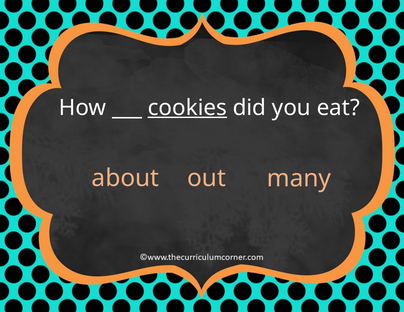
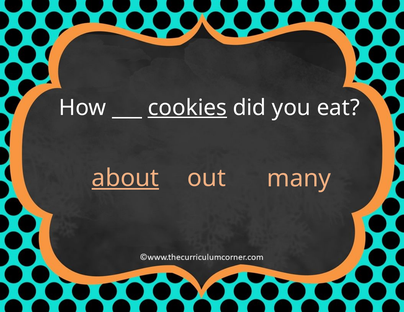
about underline: none -> present (125, 178)
